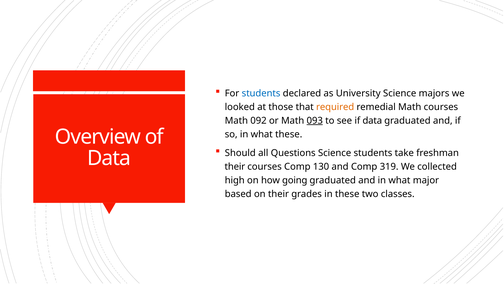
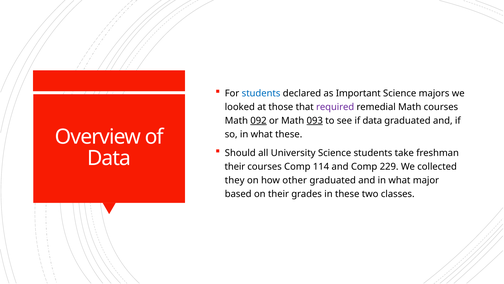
University: University -> Important (358, 93)
required colour: orange -> purple (335, 107)
092 underline: none -> present (258, 120)
Questions: Questions -> University (293, 153)
130: 130 -> 114 (321, 167)
319: 319 -> 229 (389, 167)
high: high -> they (235, 180)
going: going -> other (295, 180)
